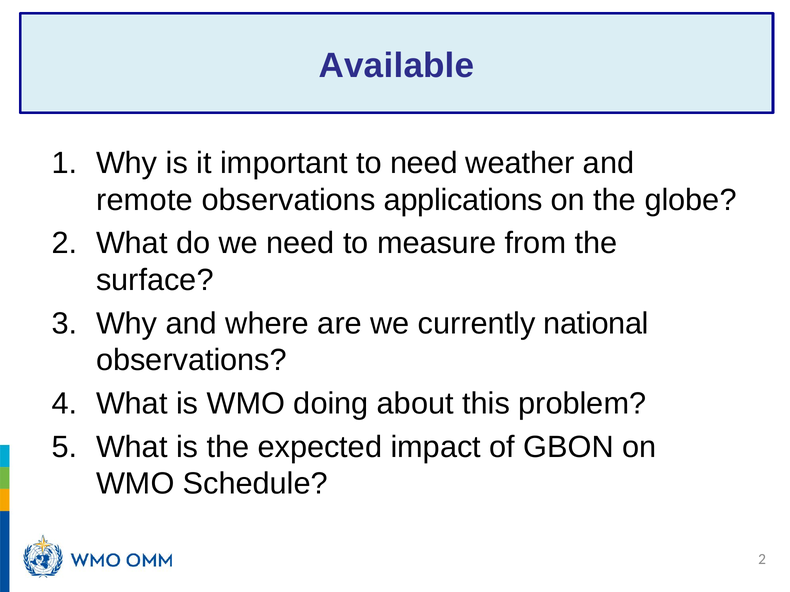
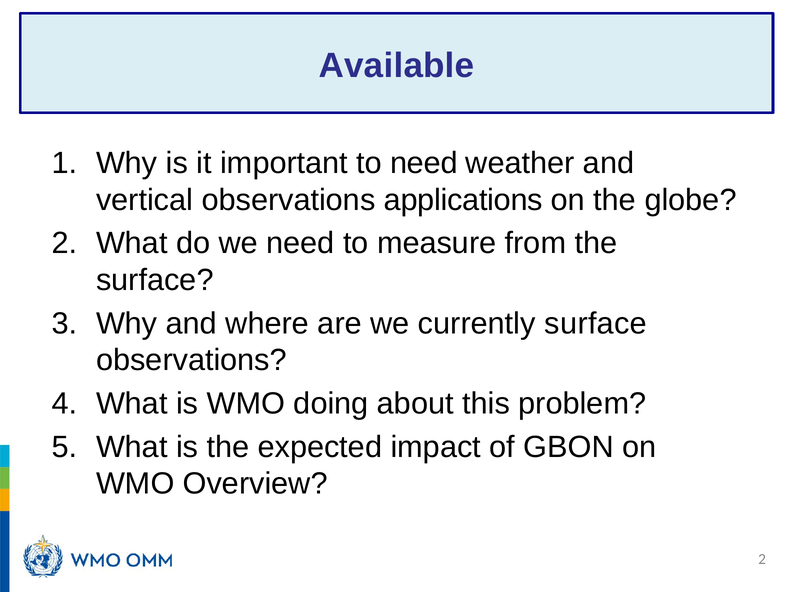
remote: remote -> vertical (145, 200)
currently national: national -> surface (596, 324)
Schedule: Schedule -> Overview (255, 484)
